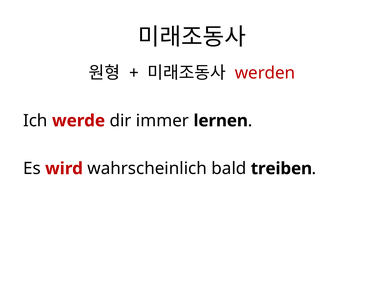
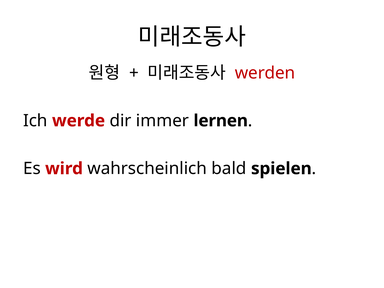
treiben: treiben -> spielen (281, 169)
